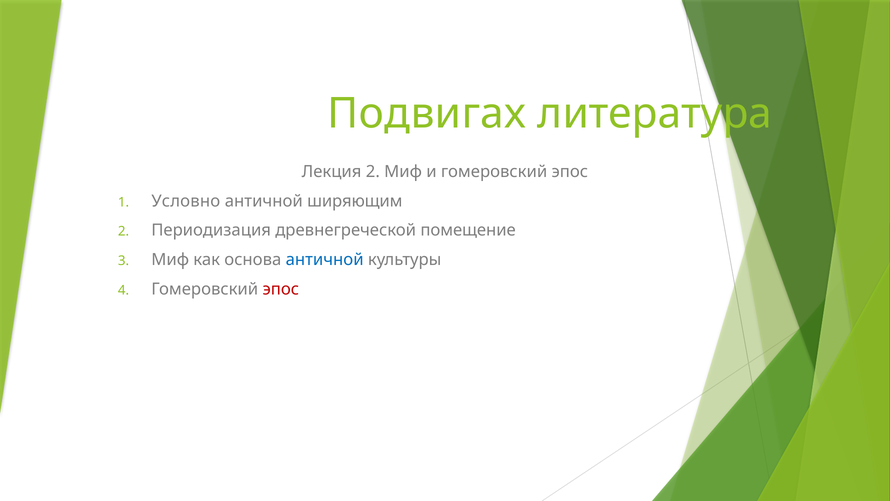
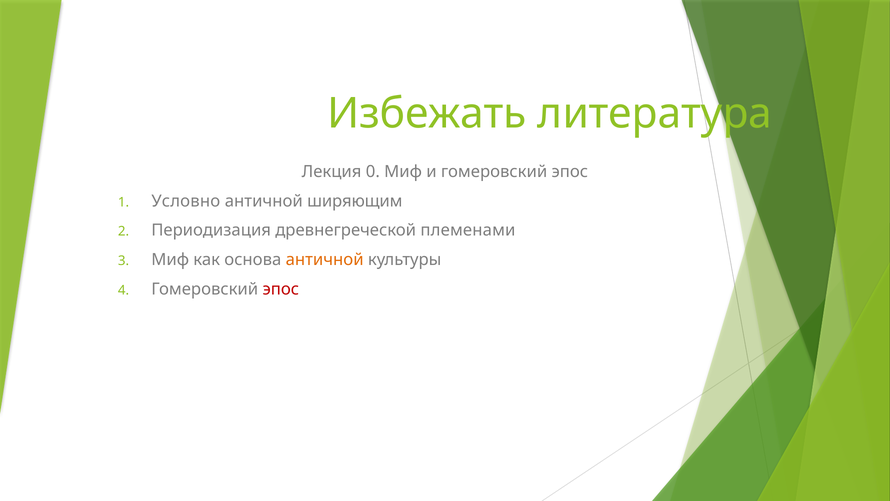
Подвигах: Подвигах -> Избежать (427, 114)
Лекция 2: 2 -> 0 (373, 172)
помещение: помещение -> племенами (468, 230)
античной colour: blue -> orange (325, 260)
